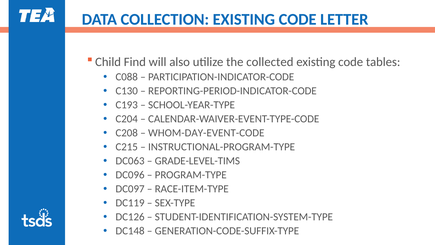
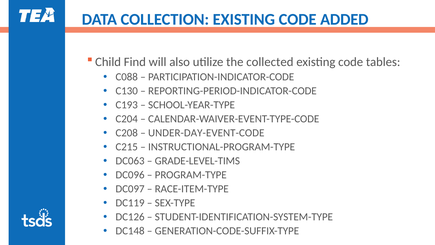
LETTER: LETTER -> ADDED (344, 19)
WHOM-DAY-EVENT-CODE: WHOM-DAY-EVENT-CODE -> UNDER-DAY-EVENT-CODE (206, 133)
